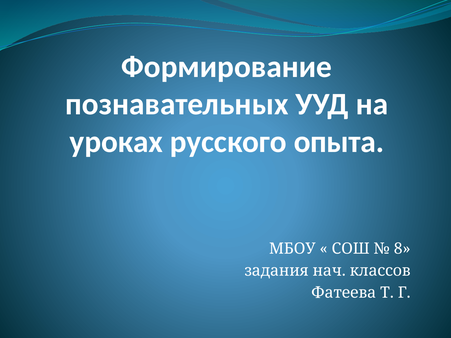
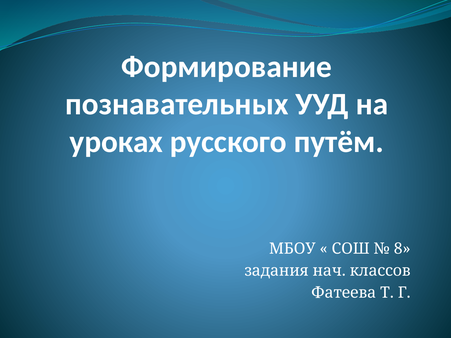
опыта: опыта -> путём (339, 142)
